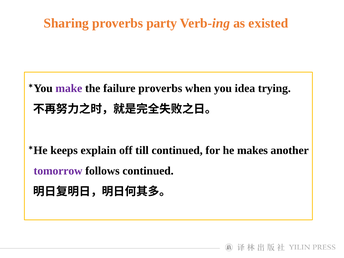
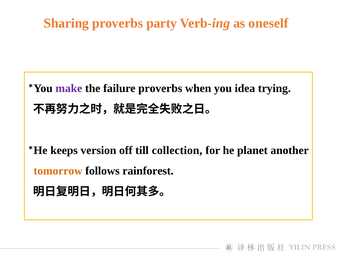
existed: existed -> oneself (268, 23)
explain: explain -> version (98, 150)
till continued: continued -> collection (177, 150)
makes: makes -> planet (252, 150)
tomorrow colour: purple -> orange (58, 171)
follows continued: continued -> rainforest (148, 171)
